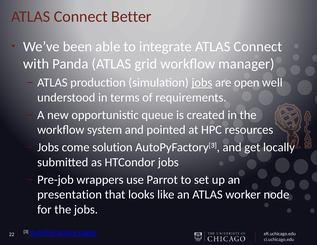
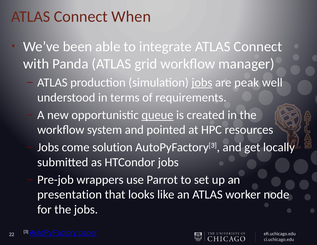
Better: Better -> When (131, 17)
open: open -> peak (247, 83)
queue underline: none -> present (157, 115)
